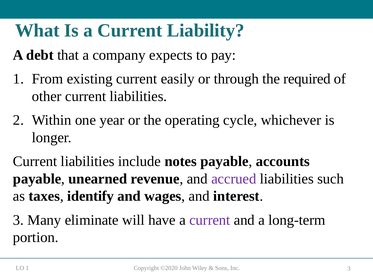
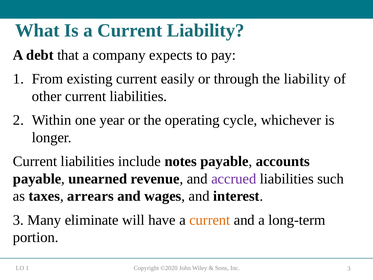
the required: required -> liability (307, 79)
identify: identify -> arrears (90, 196)
current colour: purple -> orange (210, 220)
